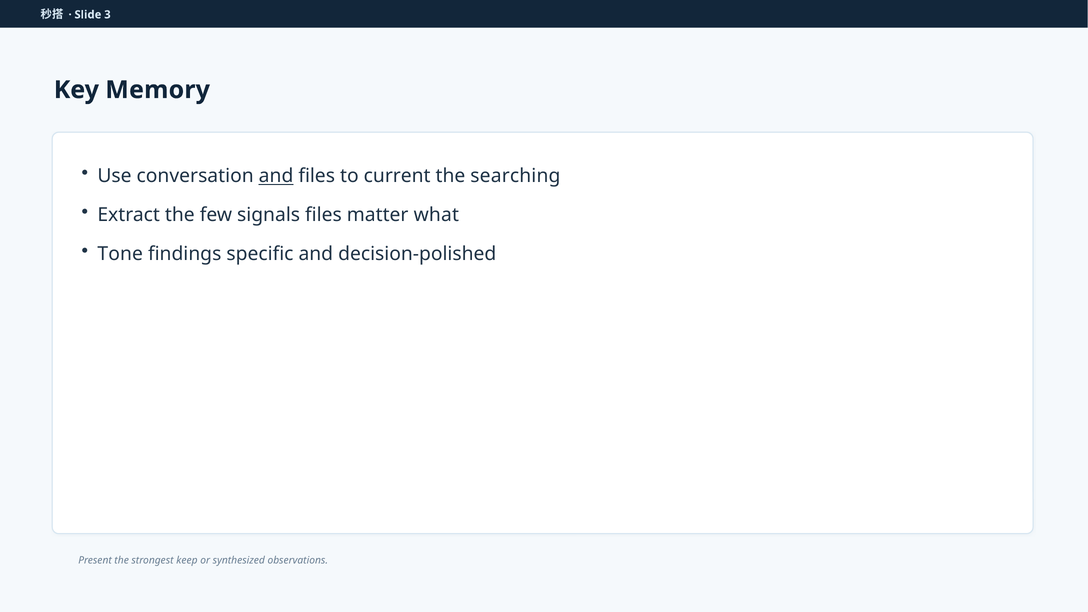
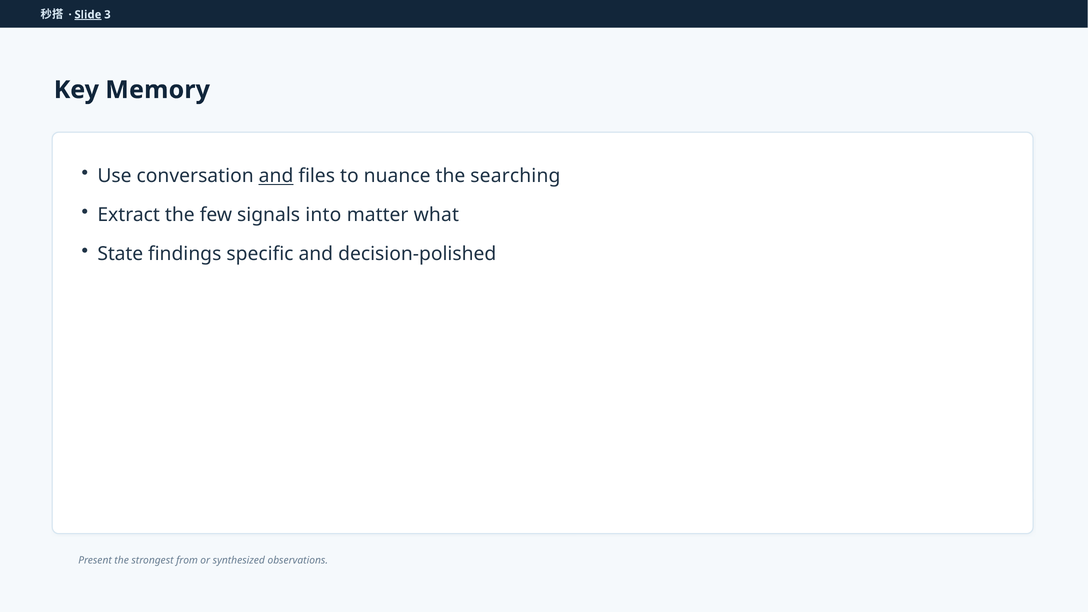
Slide underline: none -> present (88, 15)
current: current -> nuance (397, 176)
signals files: files -> into (323, 215)
Tone: Tone -> State (120, 254)
keep: keep -> from (187, 560)
